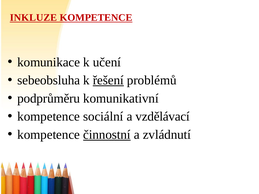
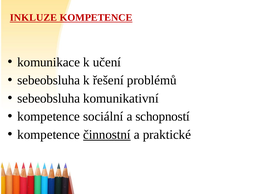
řešení underline: present -> none (108, 80)
podprůměru: podprůměru -> sebeobsluha (49, 98)
vzdělávací: vzdělávací -> schopností (163, 117)
zvládnutí: zvládnutí -> praktické (167, 135)
